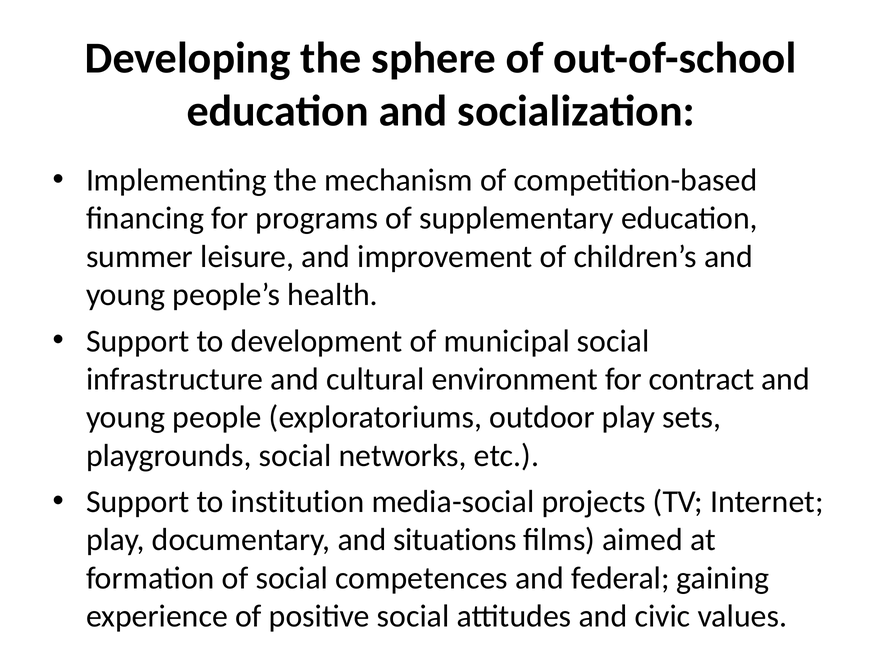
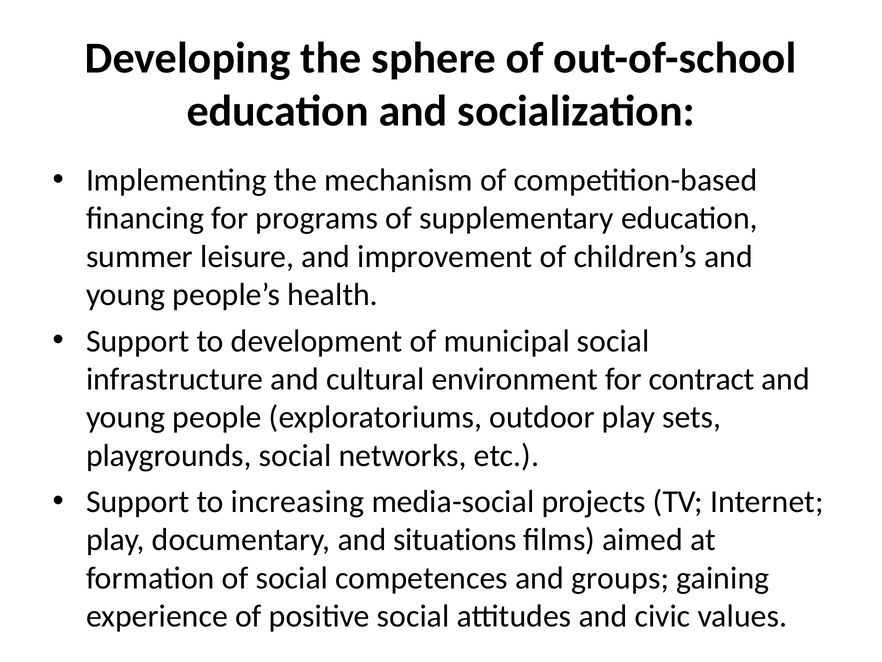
institution: institution -> increasing (298, 501)
federal: federal -> groups (620, 578)
